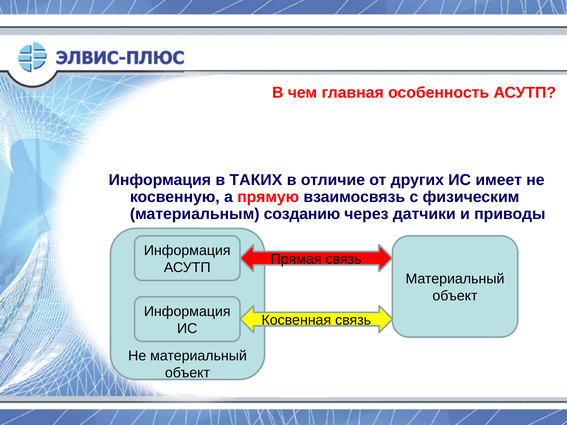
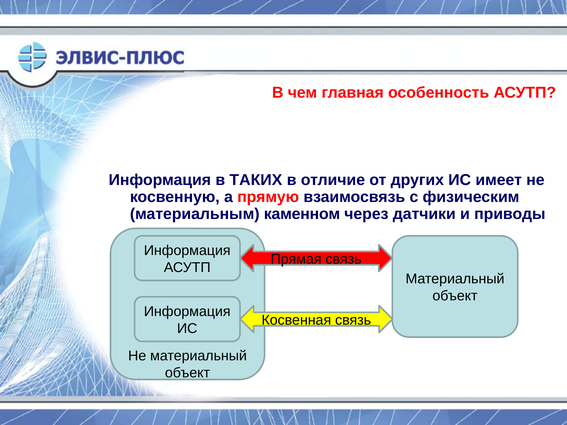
созданию: созданию -> каменном (302, 214)
